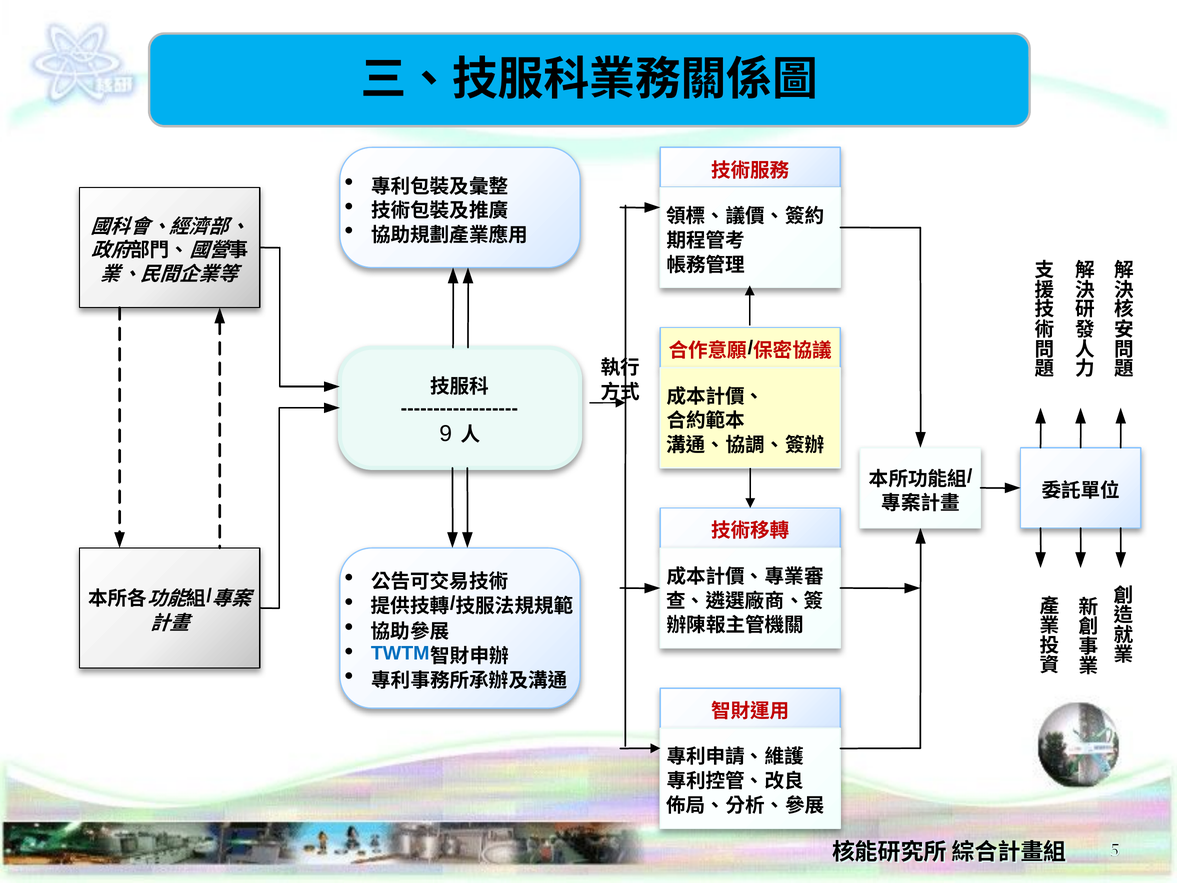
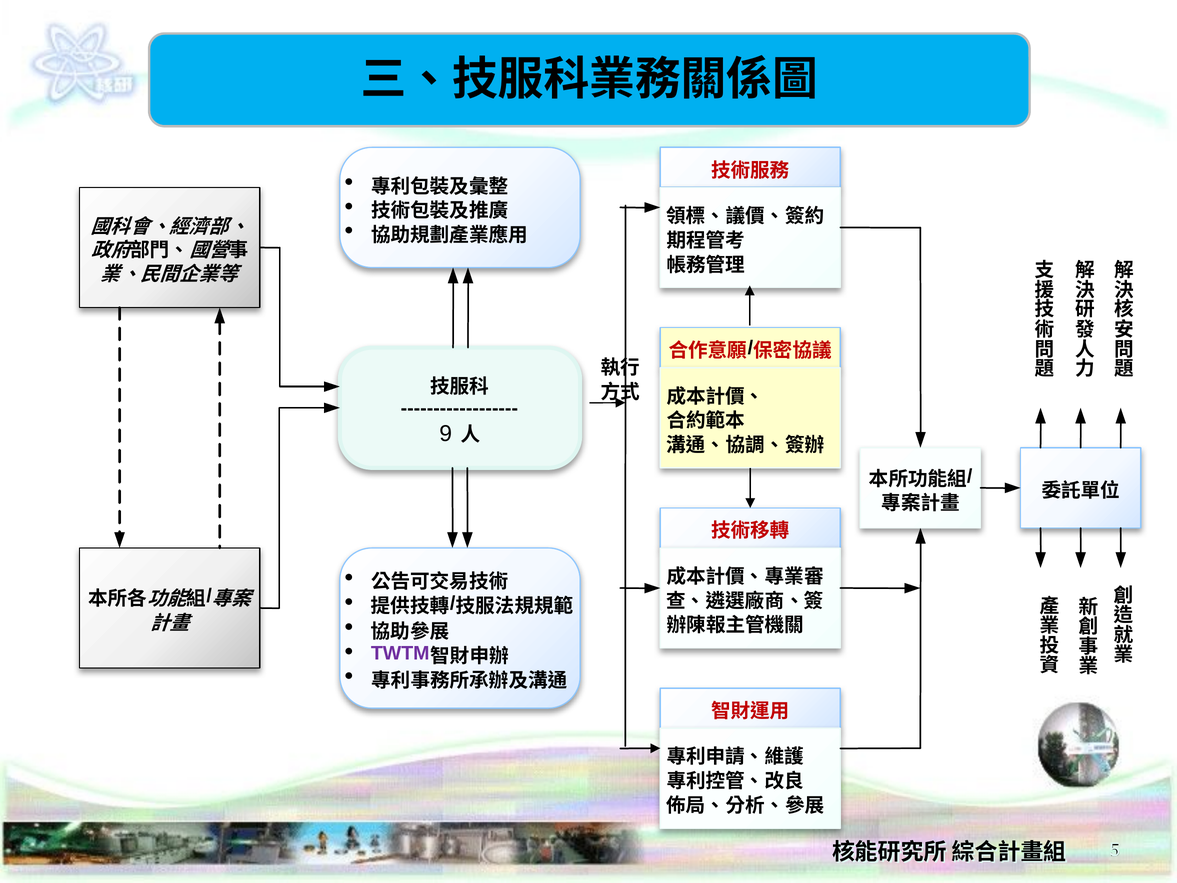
TWTM colour: blue -> purple (400, 653)
